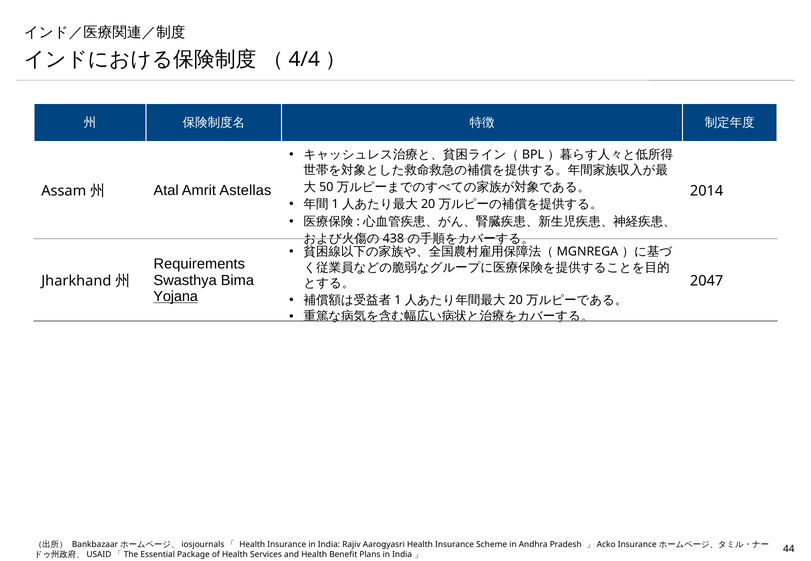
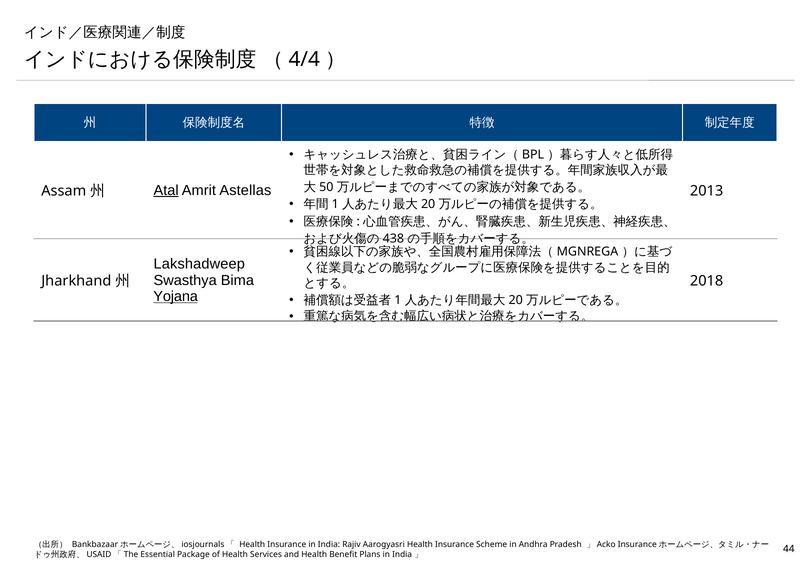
Atal underline: none -> present (166, 191)
2014: 2014 -> 2013 (707, 191)
Requirements: Requirements -> Lakshadweep (199, 264)
2047: 2047 -> 2018 (707, 281)
